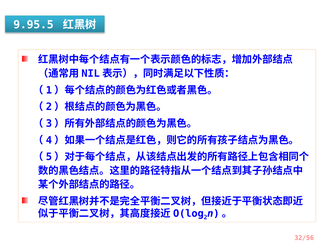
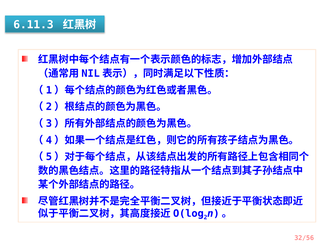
9.95.5: 9.95.5 -> 6.11.3 (33, 25)
